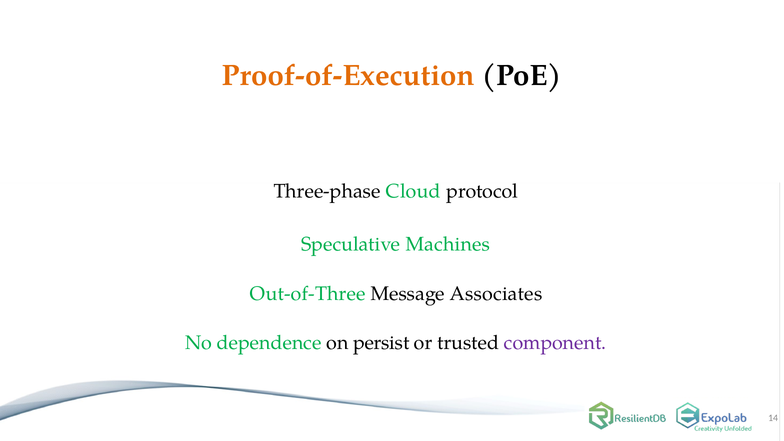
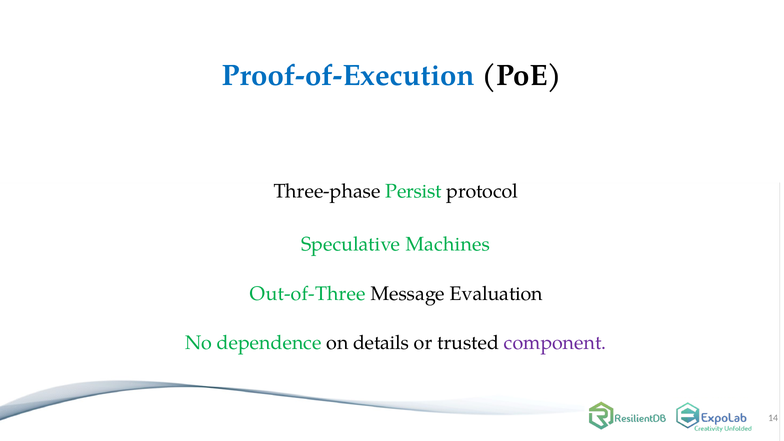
Proof-of-Execution colour: orange -> blue (348, 76)
Cloud: Cloud -> Persist (414, 191)
Associates: Associates -> Evaluation (496, 294)
persist: persist -> details (381, 343)
